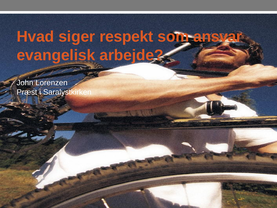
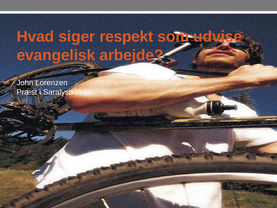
ansvar: ansvar -> udvise (218, 37)
